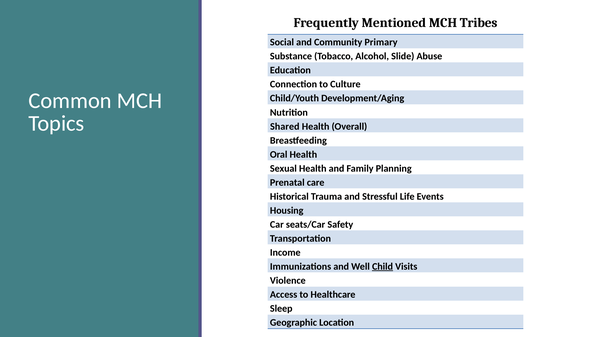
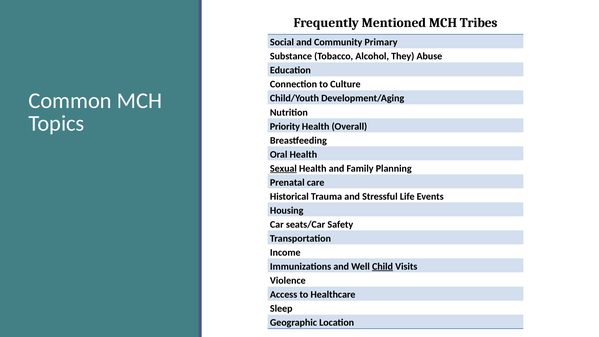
Slide: Slide -> They (403, 56)
Shared: Shared -> Priority (285, 126)
Sexual underline: none -> present (283, 168)
